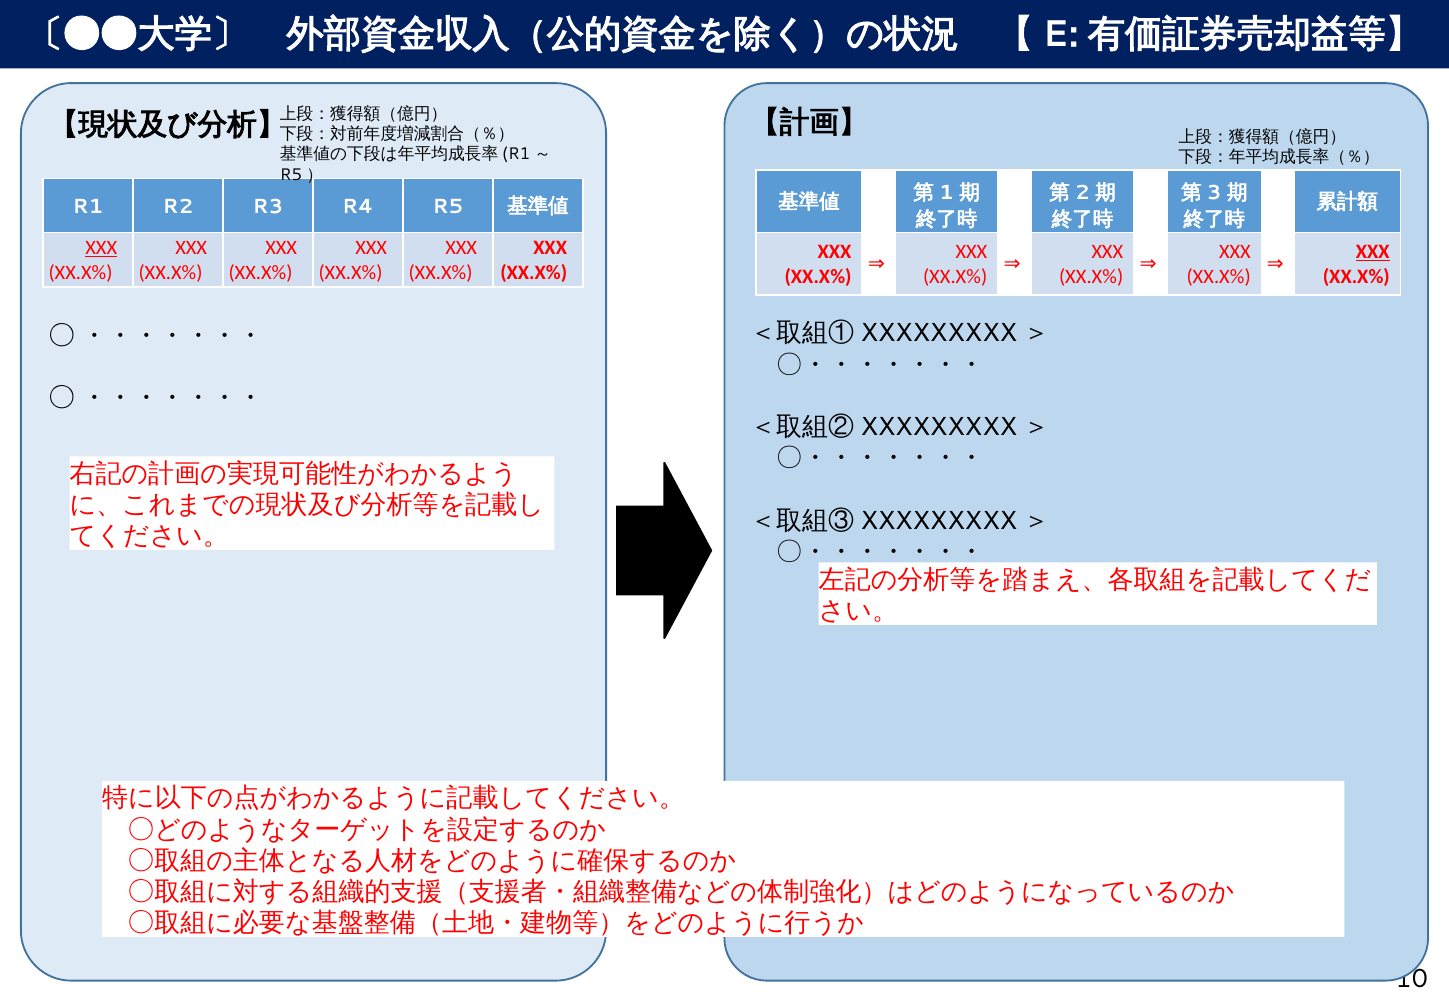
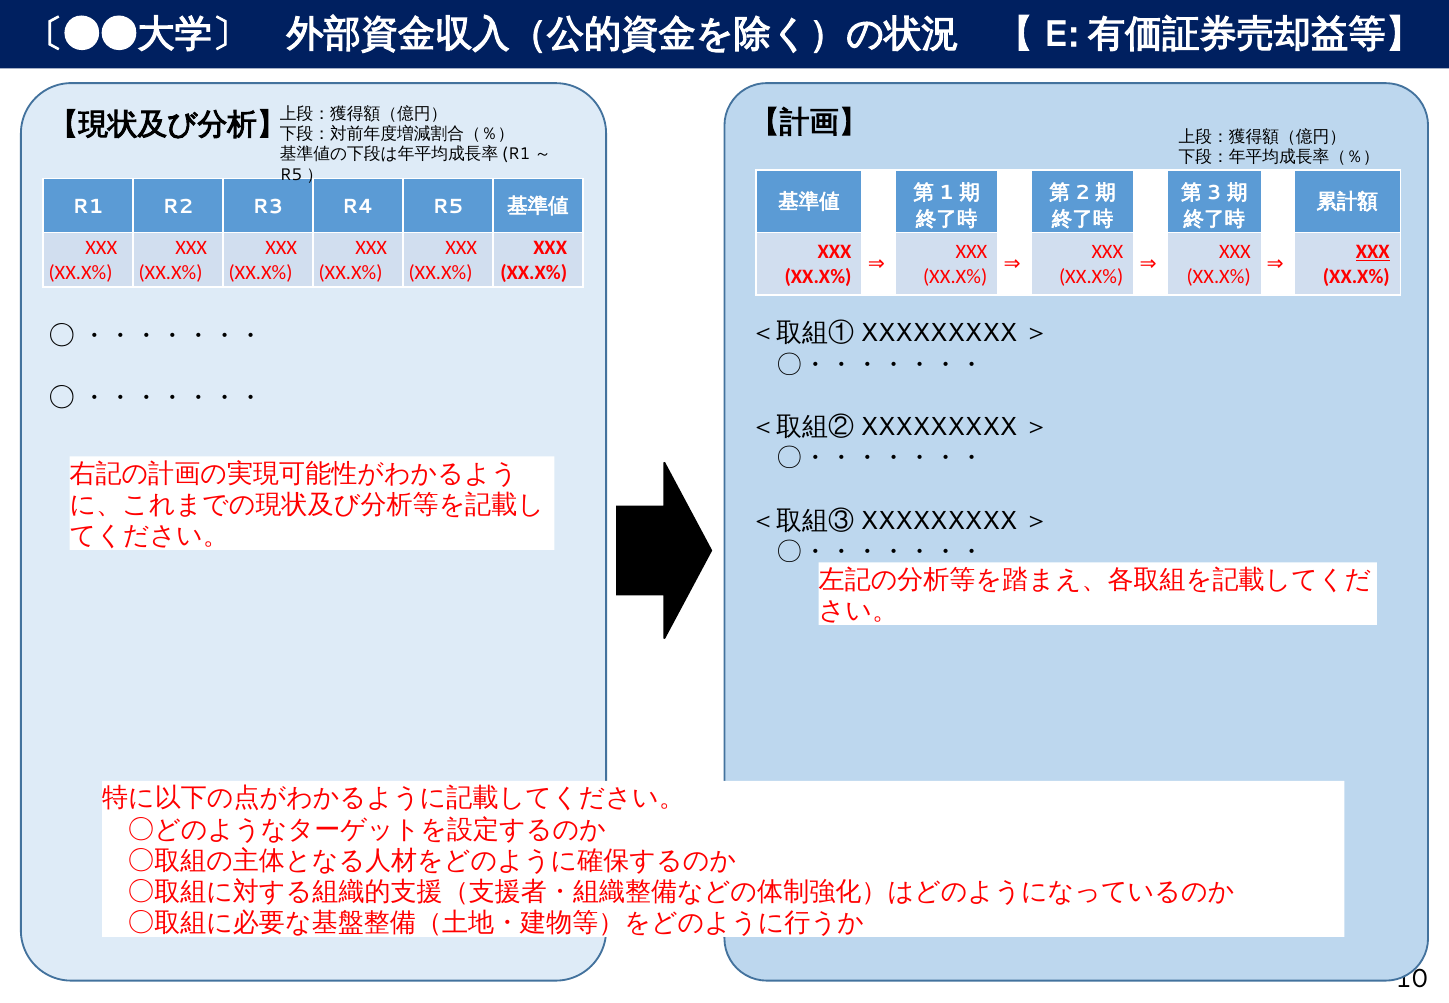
XXX underline: present -> none (101, 247)
